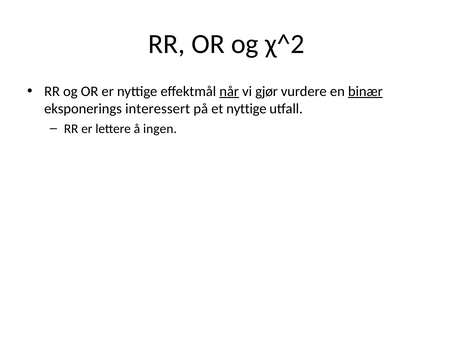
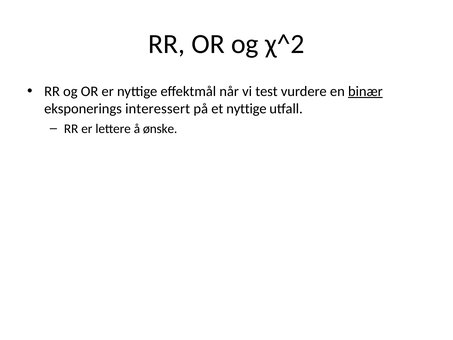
når underline: present -> none (229, 91)
gjør: gjør -> test (267, 91)
ingen: ingen -> ønske (160, 129)
